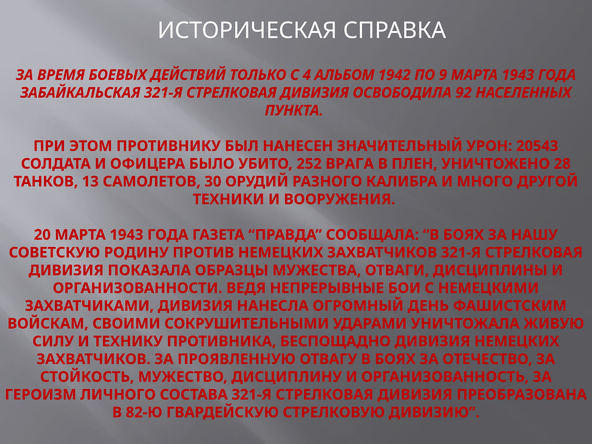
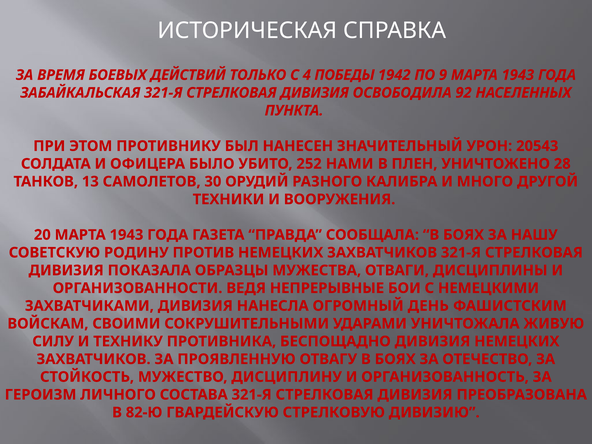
АЛЬБОМ: АЛЬБОМ -> ПОБЕДЫ (345, 75)
ВРАГА: ВРАГА -> НАМИ (350, 164)
